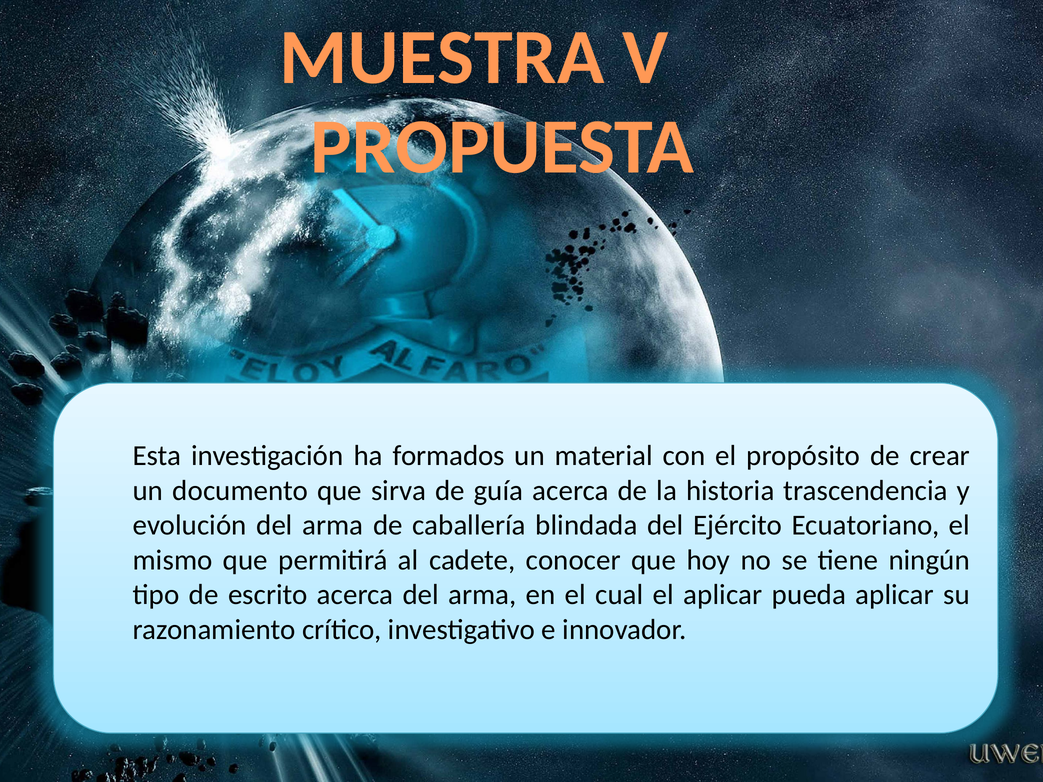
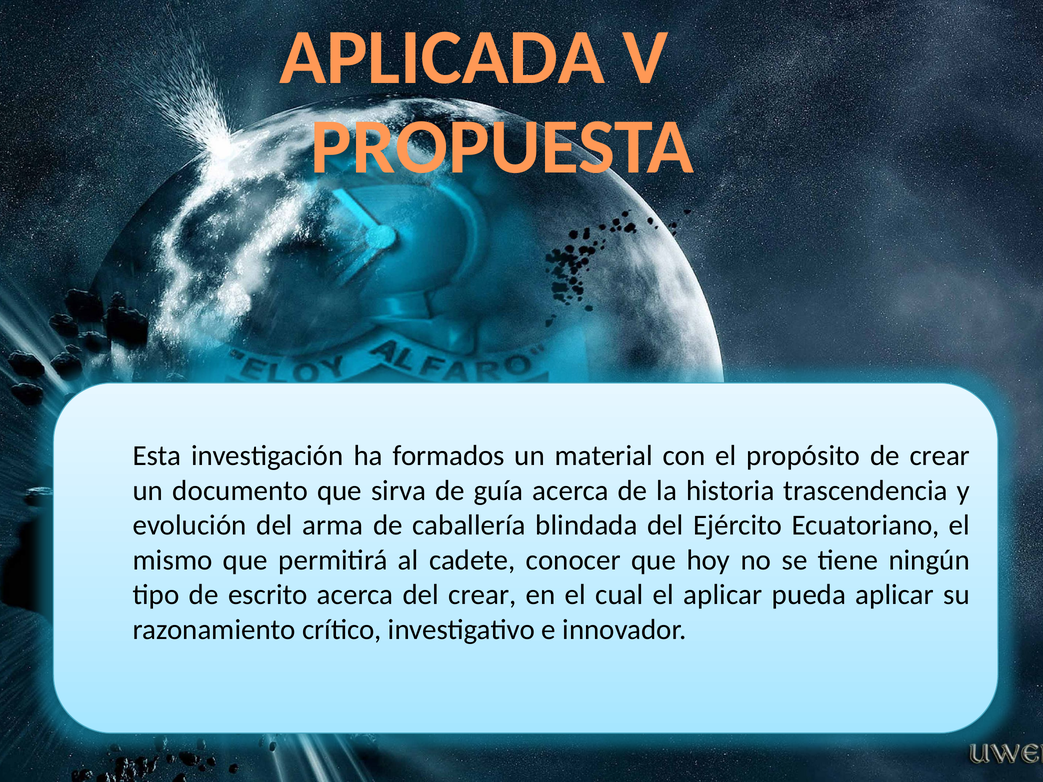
MUESTRA: MUESTRA -> APLICADA (442, 58)
acerca del arma: arma -> crear (482, 595)
